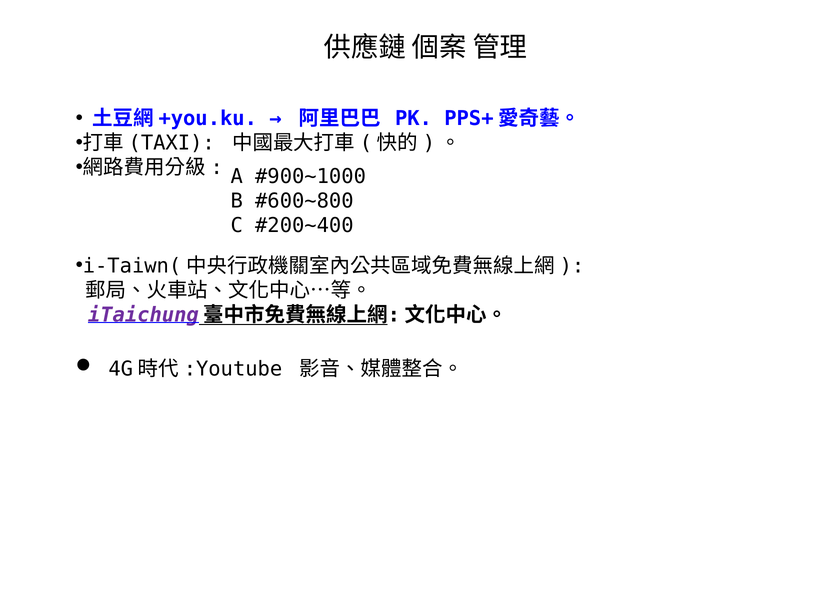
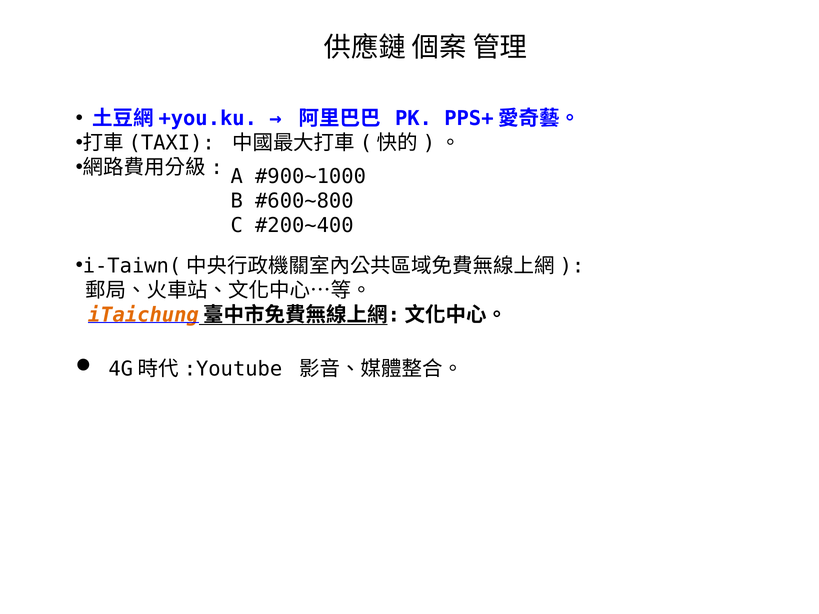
iTaichung colour: purple -> orange (143, 315)
